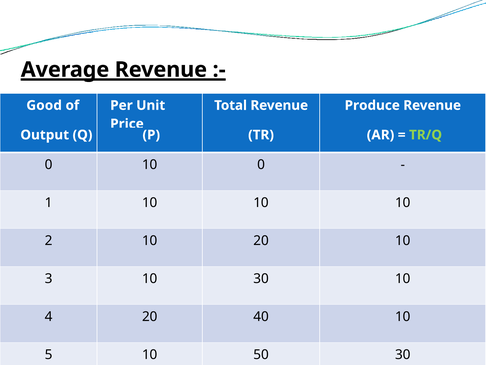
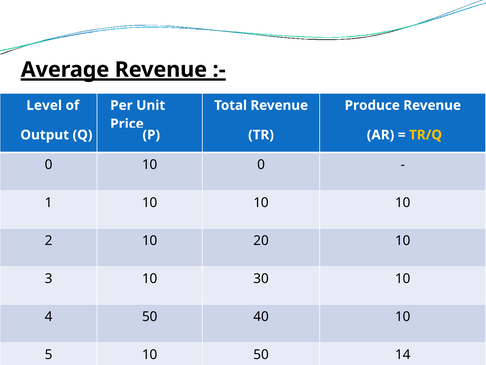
Good: Good -> Level (44, 105)
TR/Q colour: light green -> yellow (426, 135)
4 20: 20 -> 50 (150, 316)
50 30: 30 -> 14 (403, 354)
